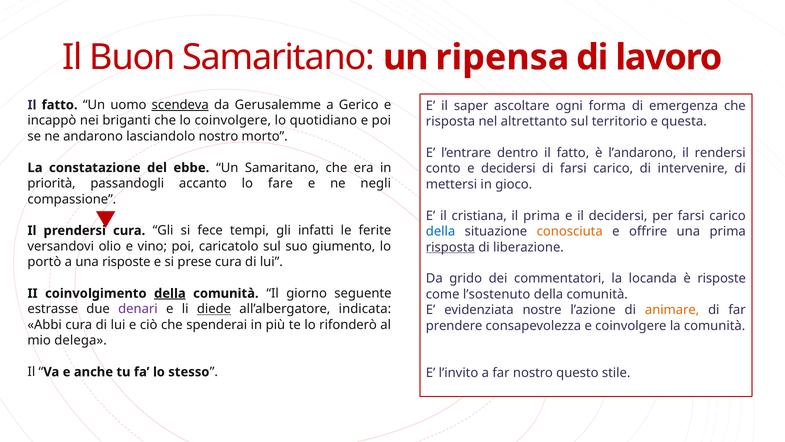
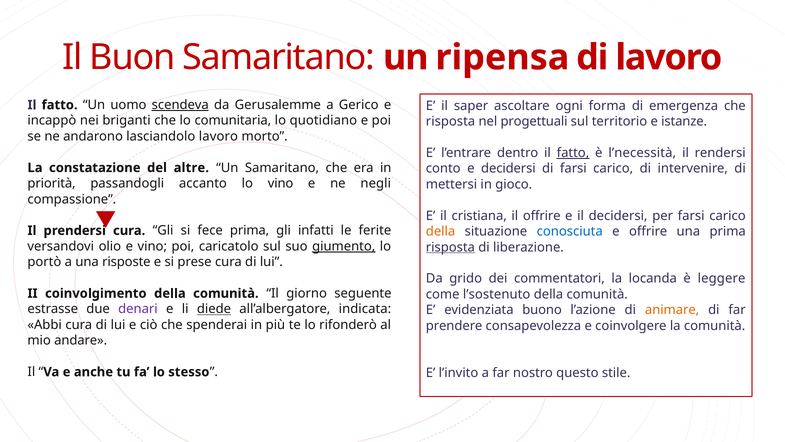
lo coinvolgere: coinvolgere -> comunitaria (233, 121)
altrettanto: altrettanto -> progettuali (534, 121)
questa: questa -> istanze (684, 121)
lasciandolo nostro: nostro -> lavoro (218, 136)
fatto underline: none -> present (573, 153)
l’andarono: l’andarono -> l’necessità (642, 153)
ebbe: ebbe -> altre (191, 168)
lo fare: fare -> vino (281, 183)
il prima: prima -> offrire (542, 216)
della colour: blue -> orange (441, 231)
conosciuta colour: orange -> blue (570, 231)
fece tempi: tempi -> prima (250, 230)
giumento underline: none -> present (344, 246)
è risposte: risposte -> leggere (722, 278)
della underline: present -> none (170, 293)
nostre: nostre -> buono (542, 310)
delega: delega -> andare (81, 340)
